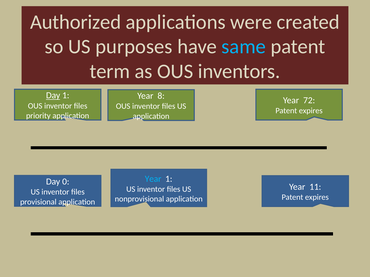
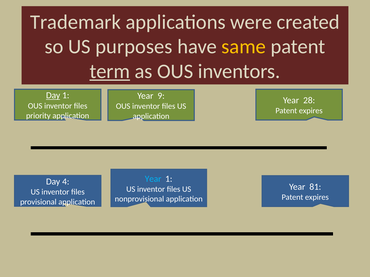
Authorized: Authorized -> Trademark (75, 22)
same colour: light blue -> yellow (244, 47)
term underline: none -> present (110, 71)
8: 8 -> 9 (161, 96)
72: 72 -> 28 (309, 101)
0: 0 -> 4 (66, 182)
11: 11 -> 81 (315, 187)
